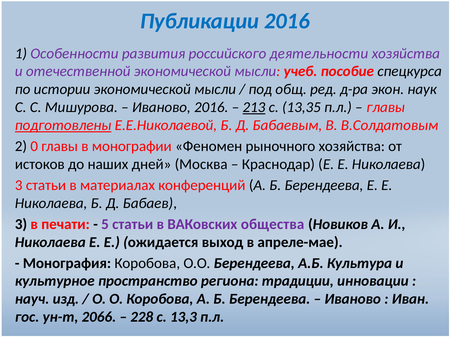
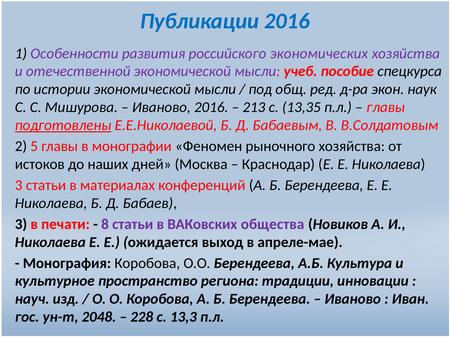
деятельности: деятельности -> экономических (319, 53)
213 underline: present -> none (254, 107)
0: 0 -> 5 (34, 146)
5: 5 -> 8 (105, 224)
2066: 2066 -> 2048 (99, 317)
